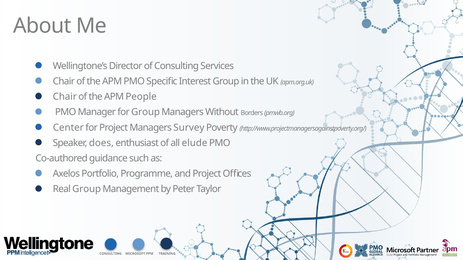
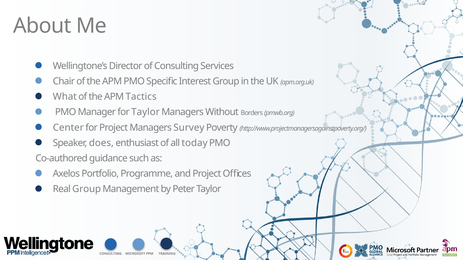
Chair: Chair -> What (65, 97)
People: People -> Tactics (141, 97)
for Group: Group -> Taylor (146, 112)
elude: elude -> today (195, 143)
